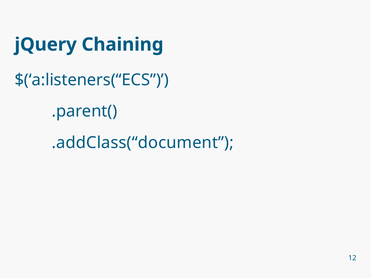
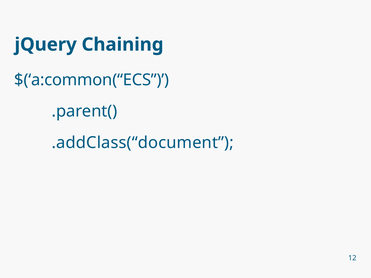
$(‘a:listeners(“ECS: $(‘a:listeners(“ECS -> $(‘a:common(“ECS (92, 80)
